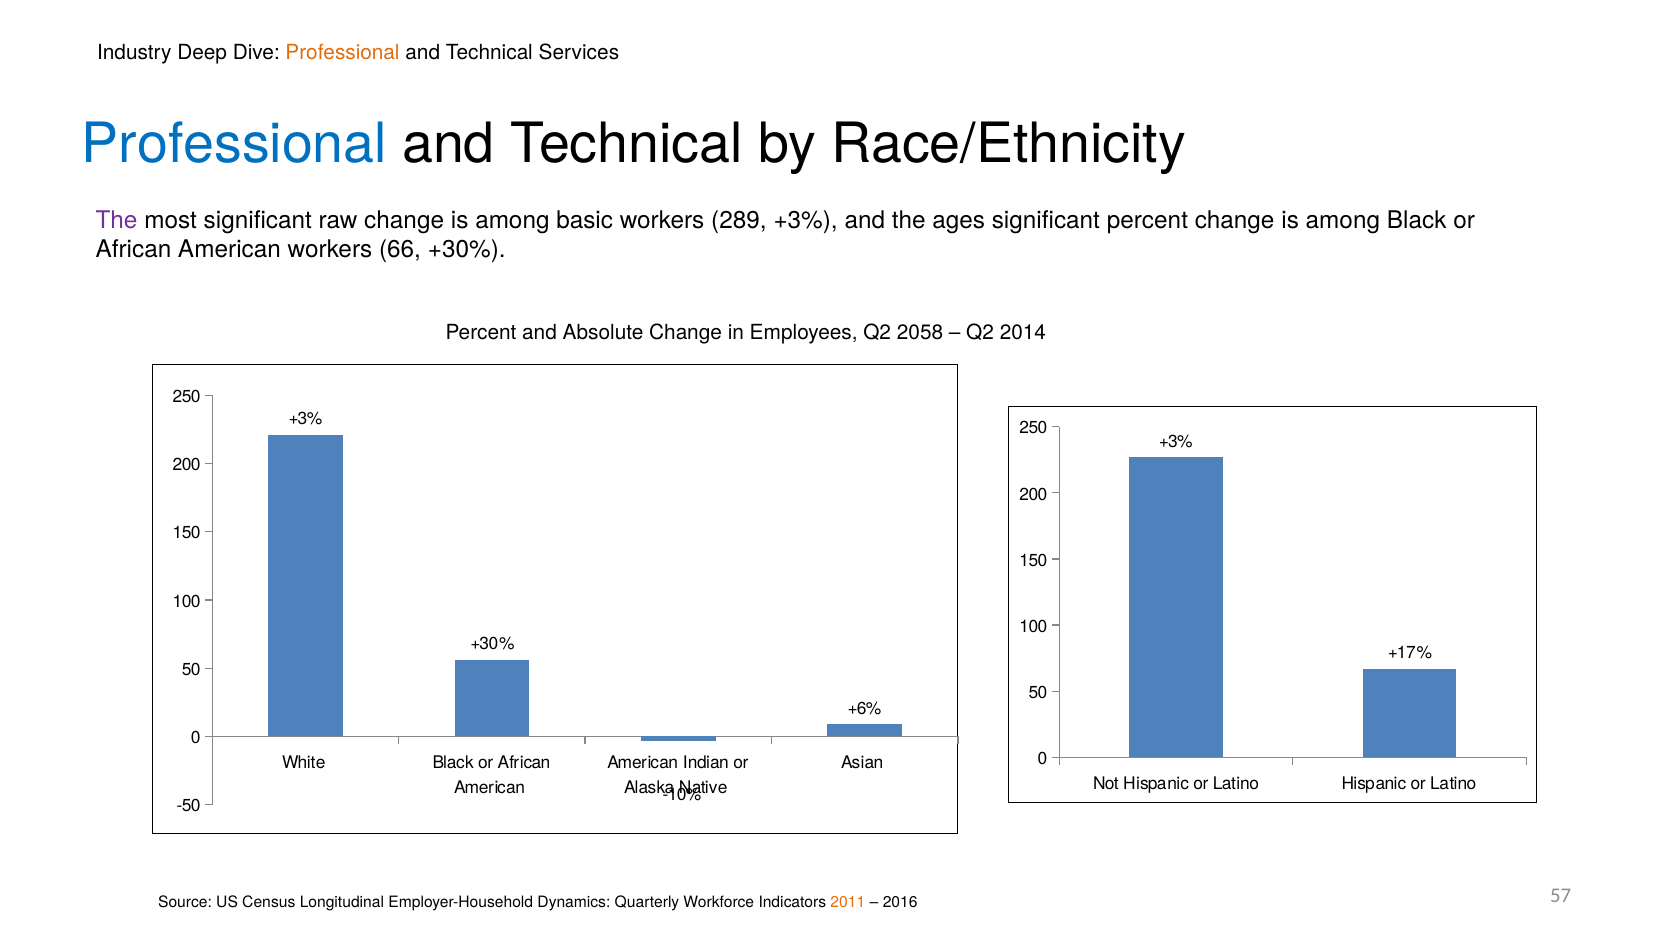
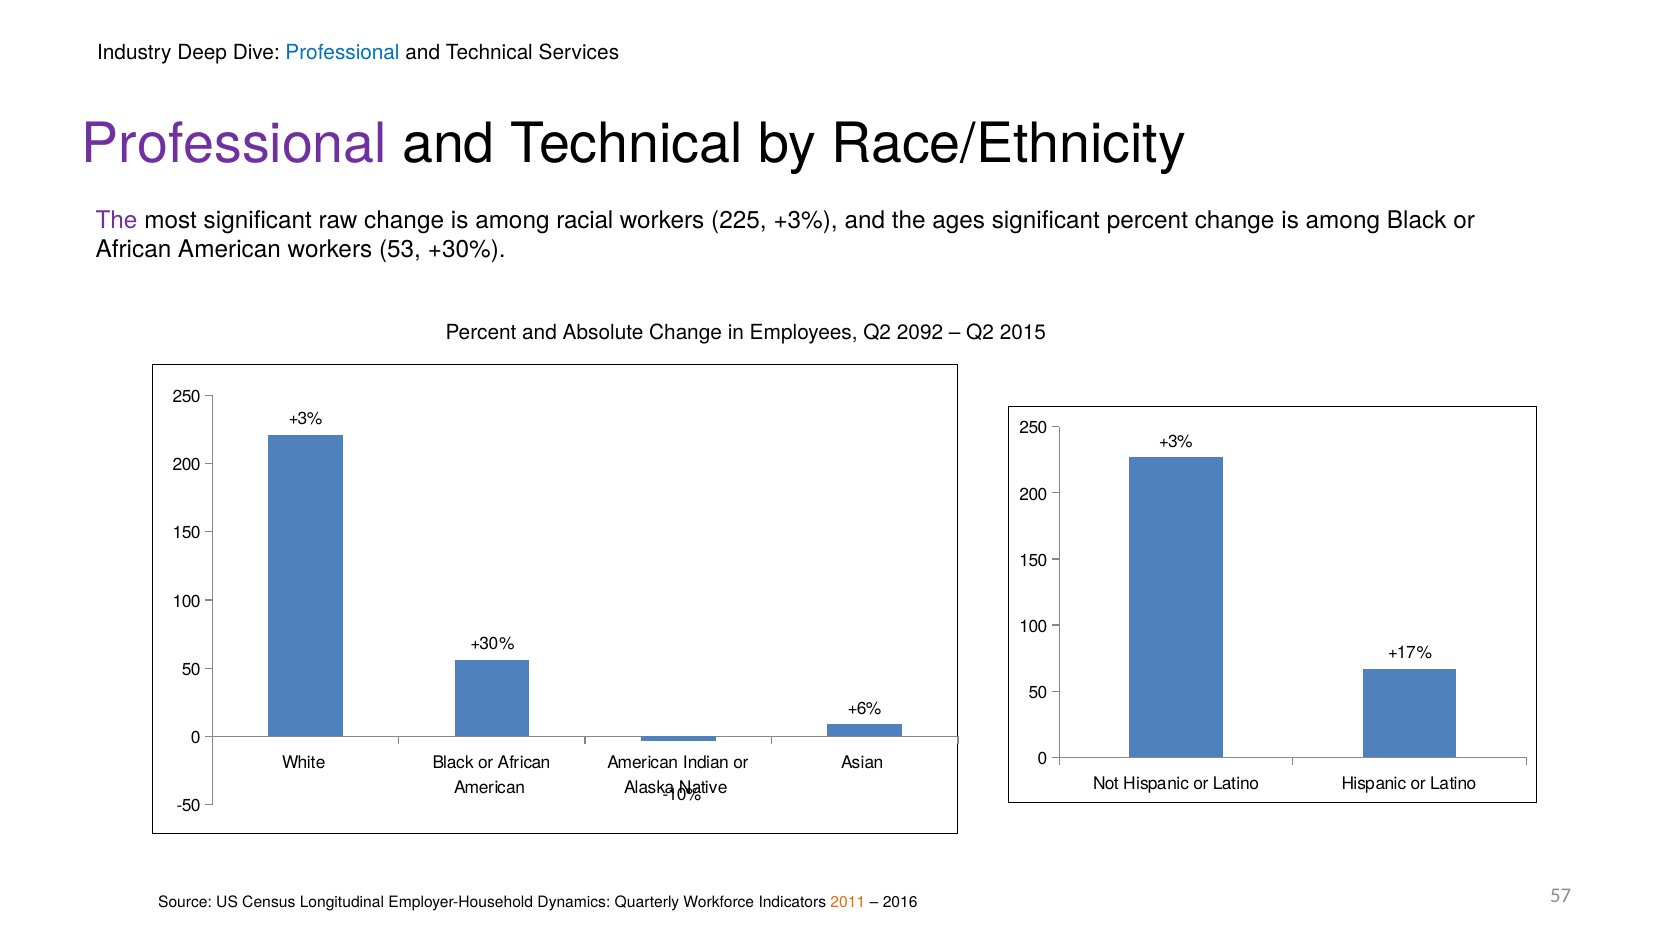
Professional colour: orange -> blue (343, 53)
Professional colour: blue -> purple (234, 145)
basic: basic -> racial (585, 220)
289: 289 -> 225 (739, 220)
66: 66 -> 53 (400, 250)
2058: 2058 -> 2092 (920, 333)
2014: 2014 -> 2015 (1023, 333)
